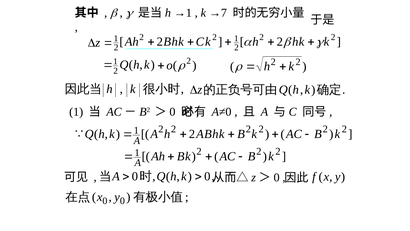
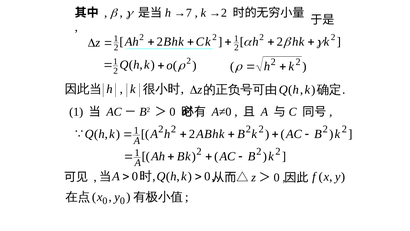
→1: →1 -> →7 (183, 13)
→7: →7 -> →2 (218, 13)
